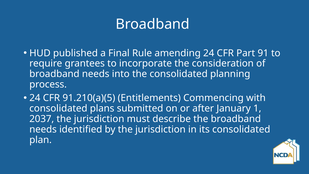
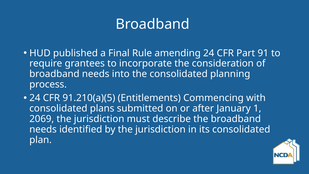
2037: 2037 -> 2069 (42, 119)
